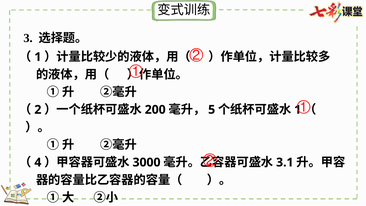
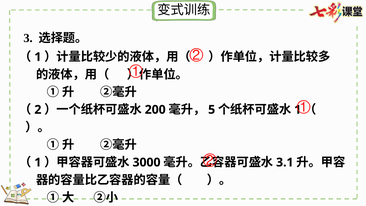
4: 4 -> 1 (38, 162)
